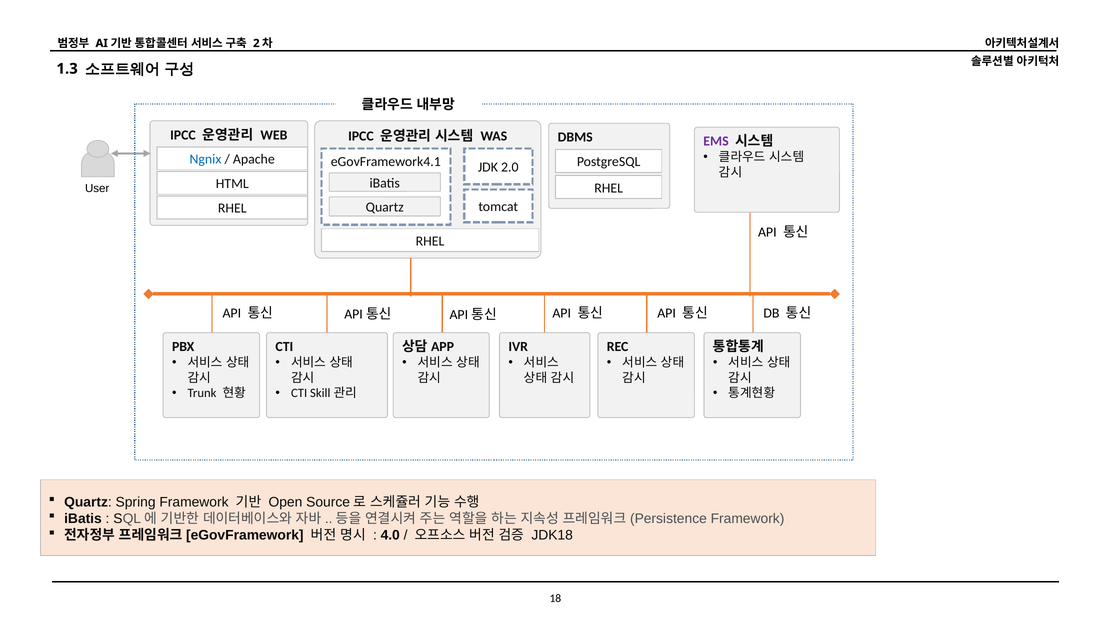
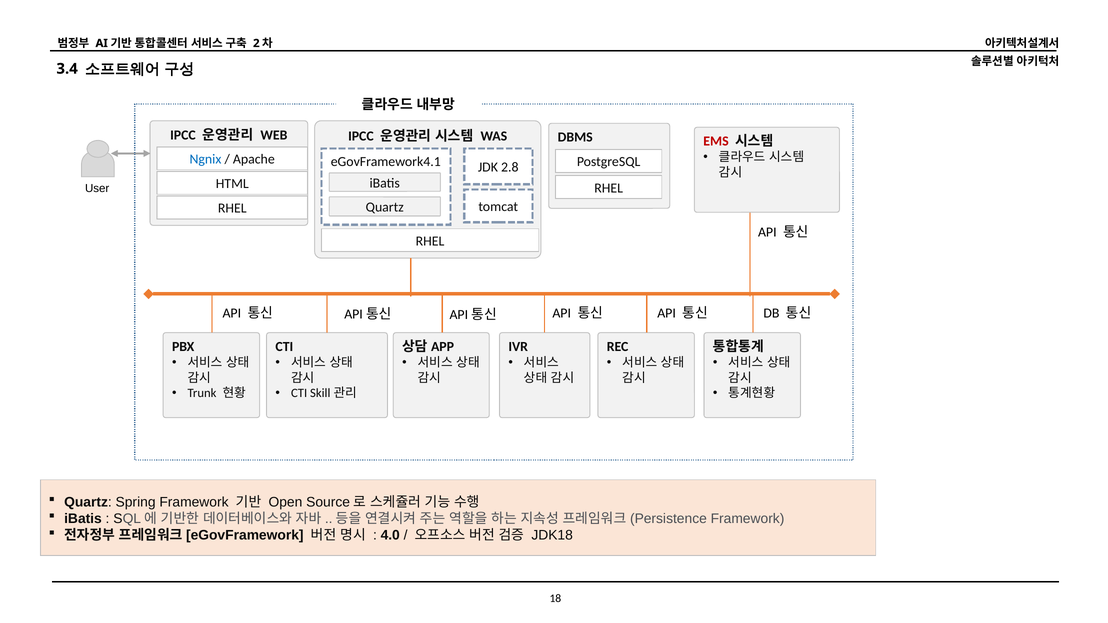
1.3: 1.3 -> 3.4 (67, 69)
EMS colour: purple -> red (716, 141)
2.0: 2.0 -> 2.8 (510, 167)
